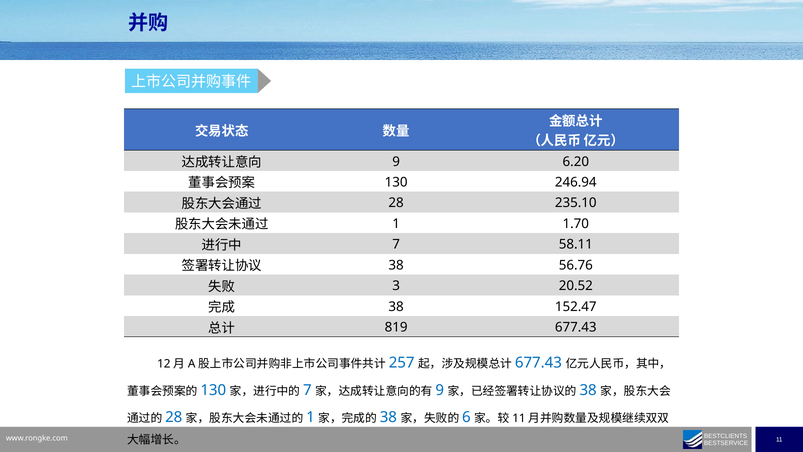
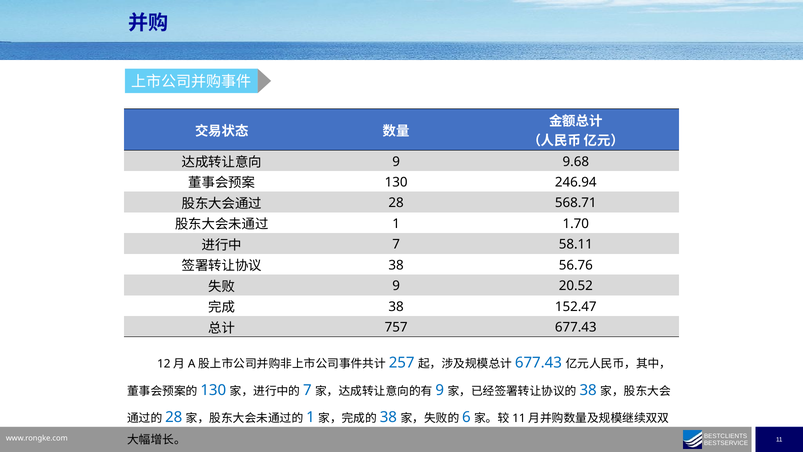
6.20: 6.20 -> 9.68 (576, 161)
235.10: 235.10 -> 568.71 (576, 203)
3: 3 -> 9 (396, 286)
819: 819 -> 757 (396, 327)
